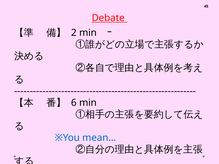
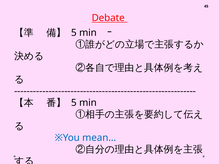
2: 2 -> 5 (74, 33)
6: 6 -> 5 (74, 103)
